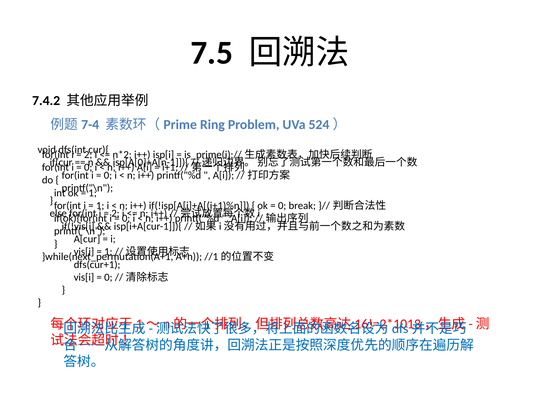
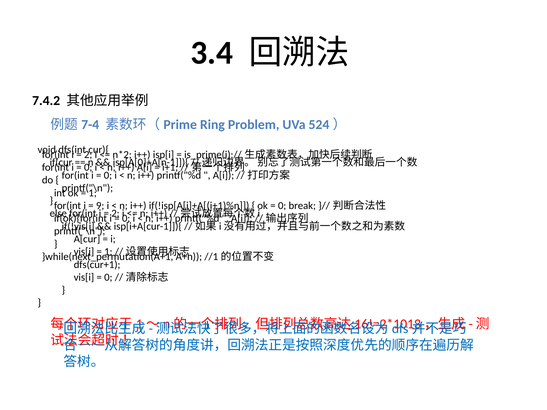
7.5: 7.5 -> 3.4 (212, 53)
1: 1 -> 9 (100, 206)
